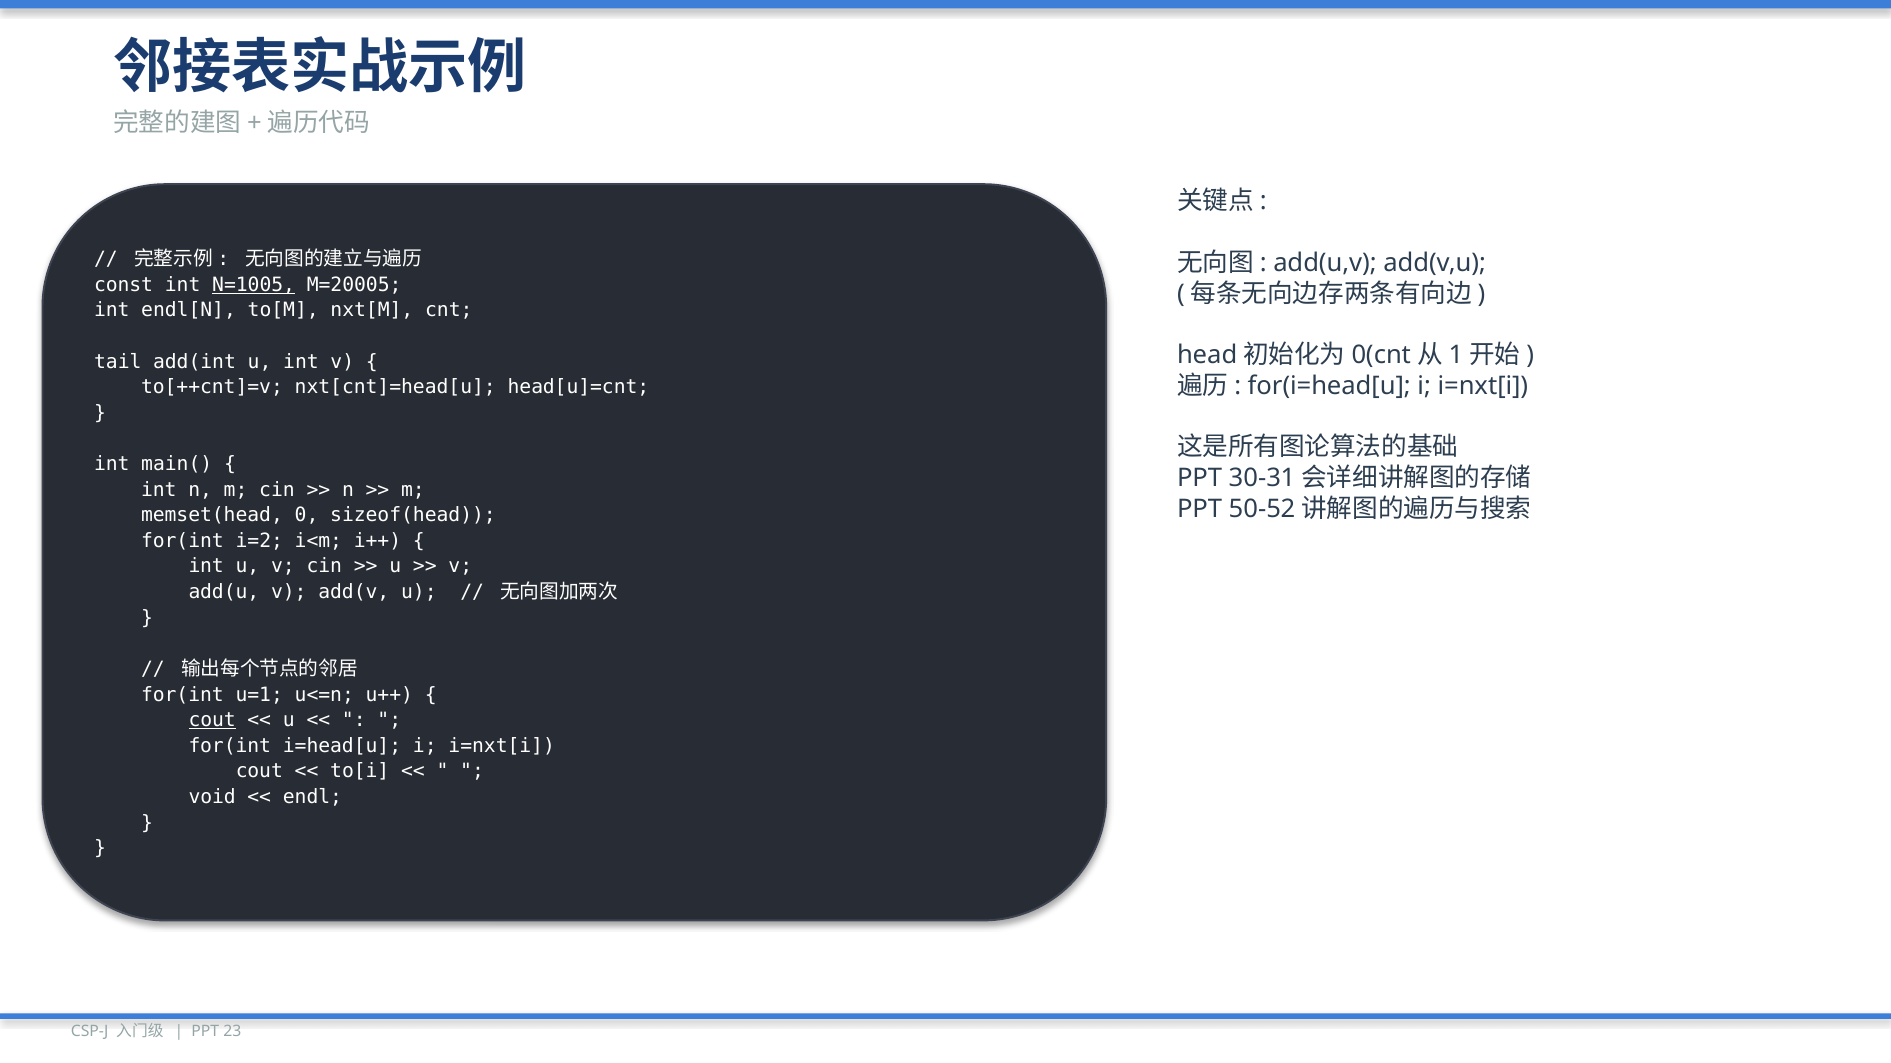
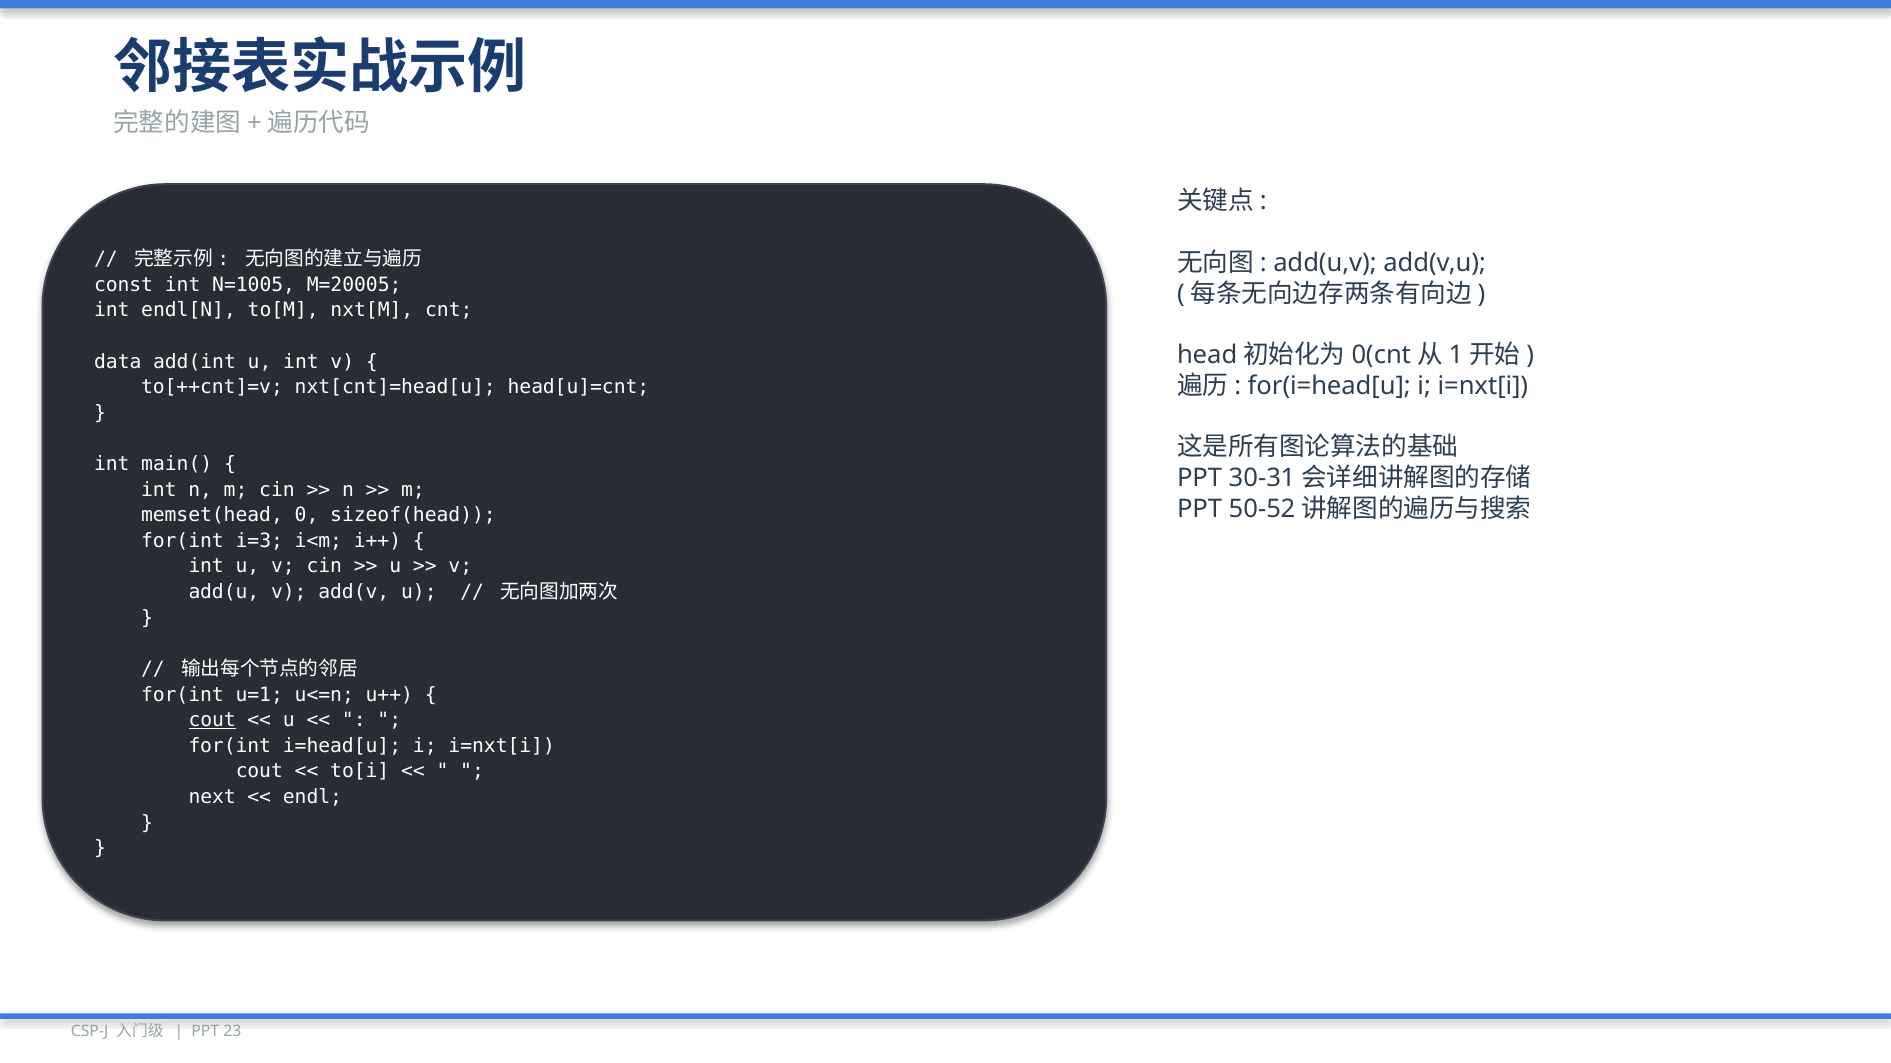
N=1005 underline: present -> none (254, 285)
tail: tail -> data (118, 362)
i=2: i=2 -> i=3 (259, 541)
void: void -> next (212, 798)
